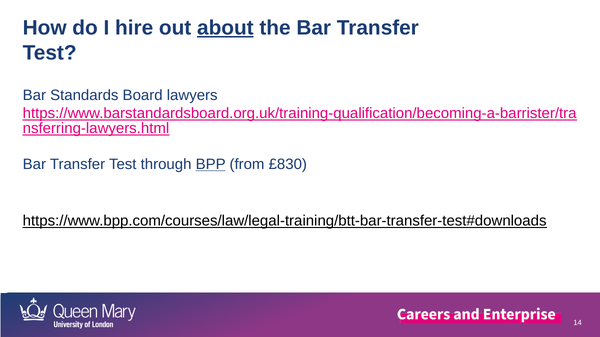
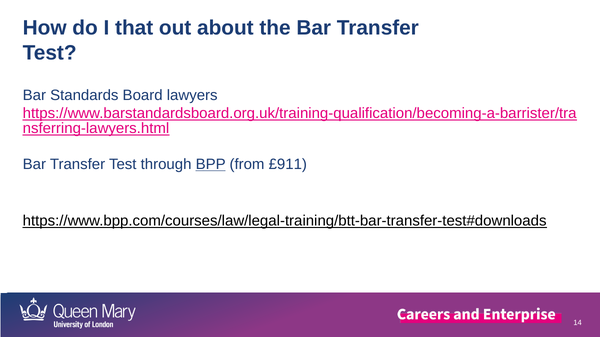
hire: hire -> that (134, 28)
about underline: present -> none (225, 28)
£830: £830 -> £911 (288, 165)
